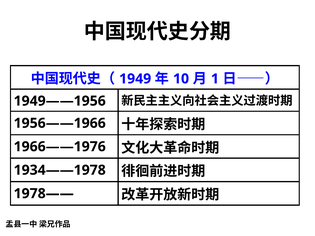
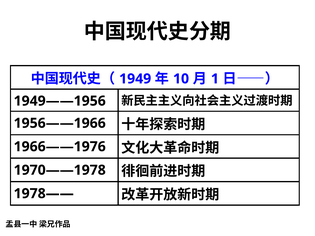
1934——1978: 1934——1978 -> 1970——1978 (60, 170)
